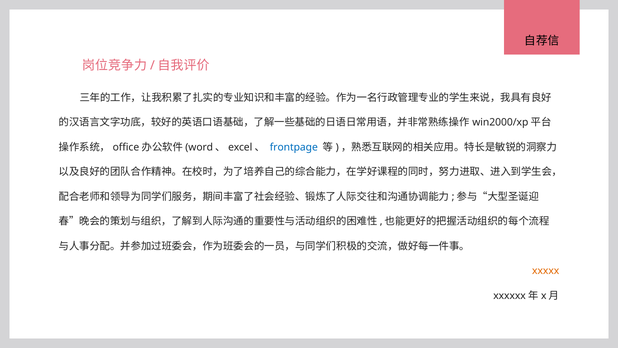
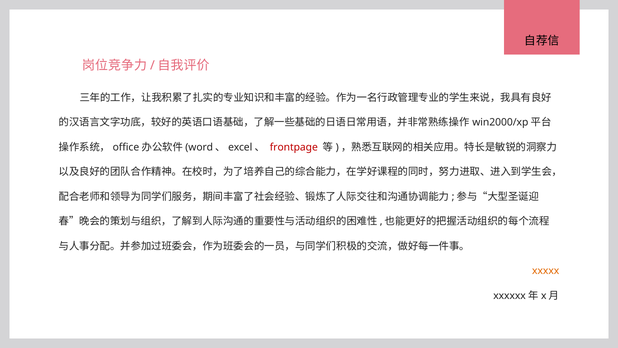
frontpage colour: blue -> red (294, 147)
